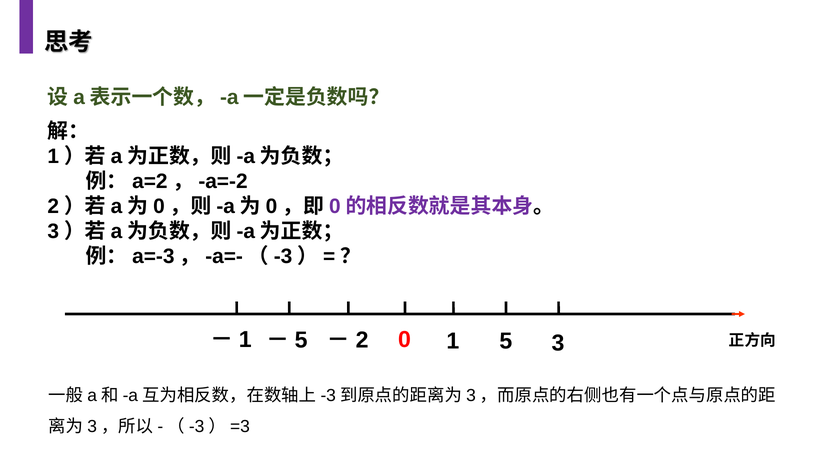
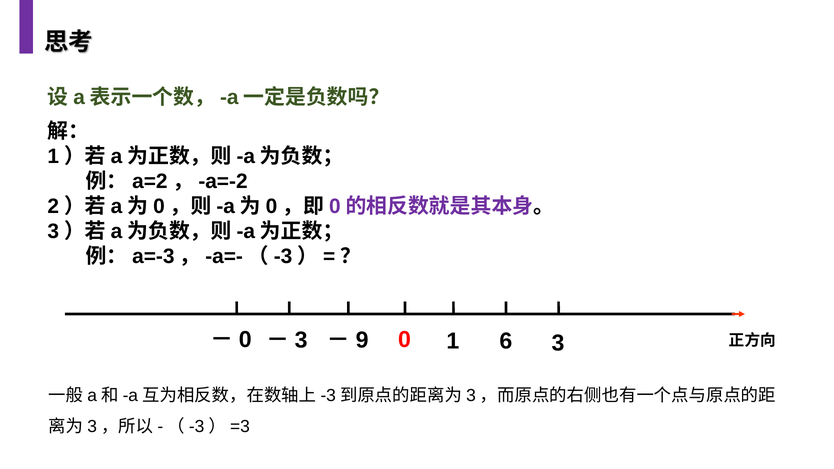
1 5: 5 -> 6 (506, 341)
1: 1 -> 0 (245, 340)
5: 5 -> 3 (301, 340)
2: 2 -> 9 (362, 340)
